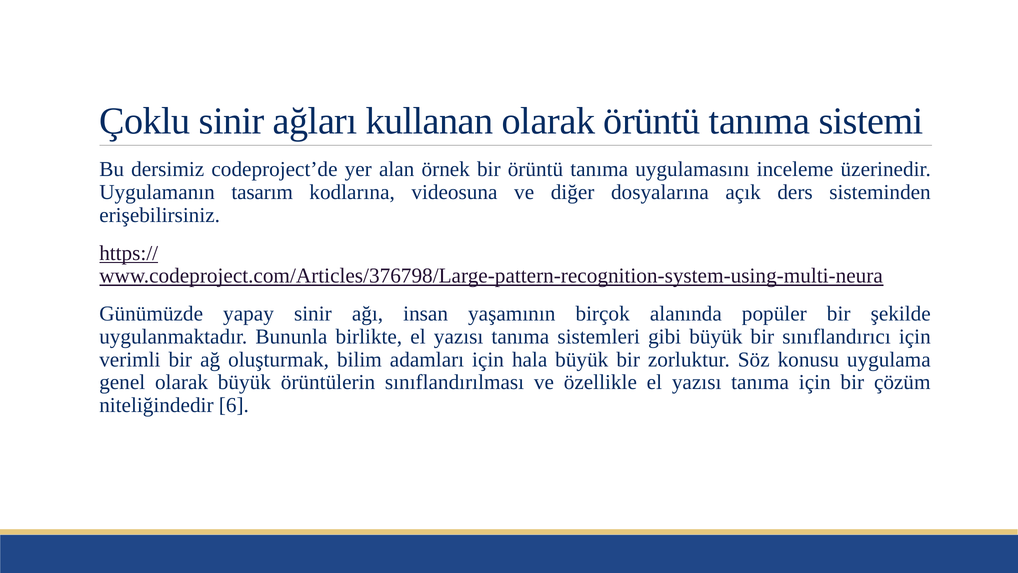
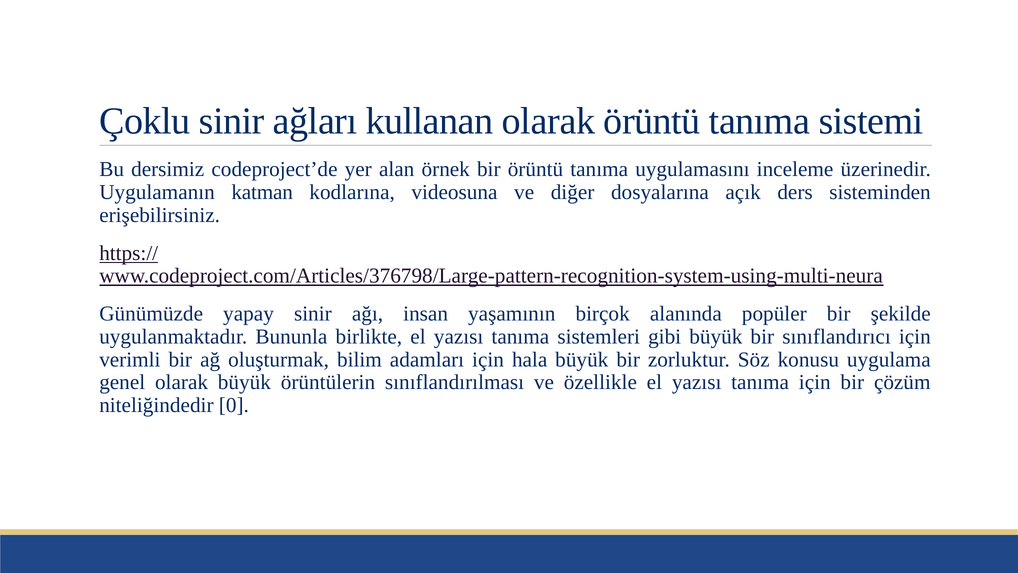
tasarım: tasarım -> katman (262, 192)
6: 6 -> 0 (234, 405)
